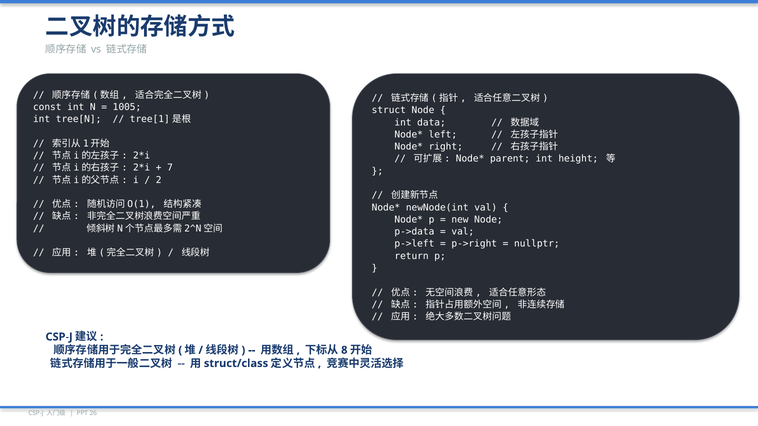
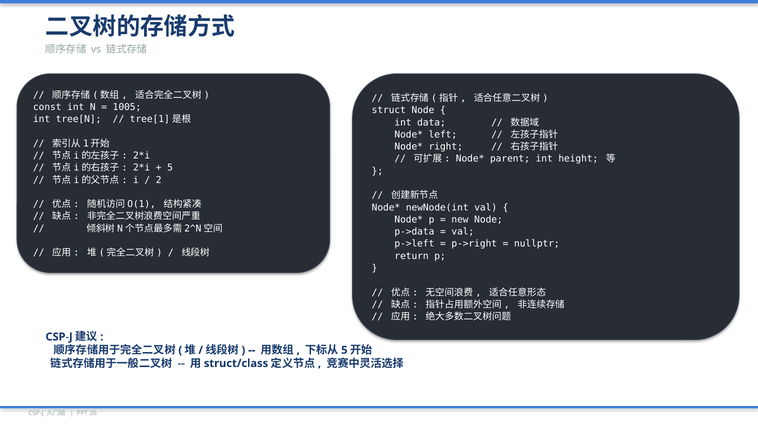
7: 7 -> 5 (170, 168)
8: 8 -> 5 (344, 350)
